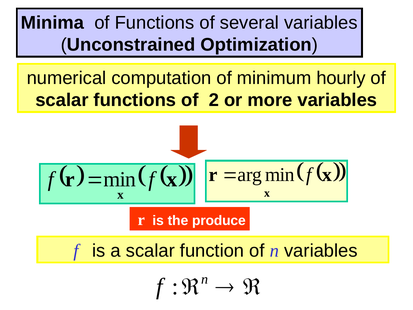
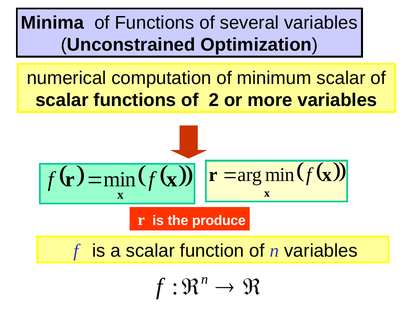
minimum hourly: hourly -> scalar (341, 78)
